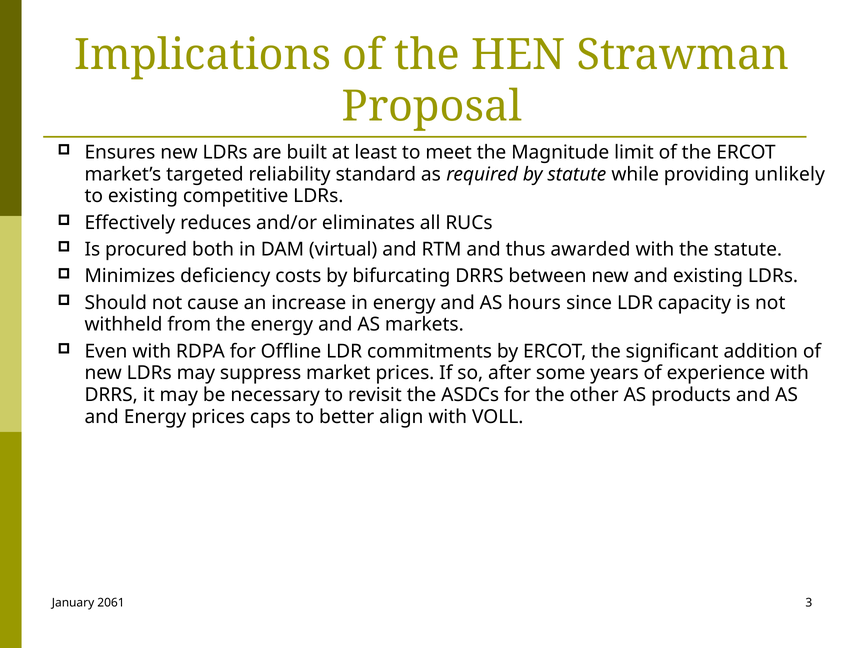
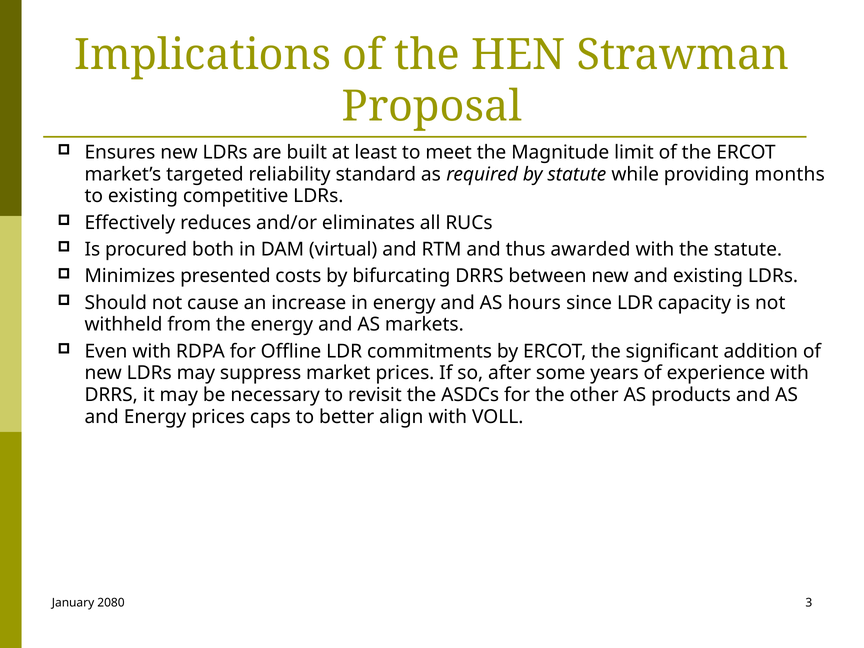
unlikely: unlikely -> months (790, 174)
deficiency: deficiency -> presented (225, 276)
2061: 2061 -> 2080 (111, 603)
